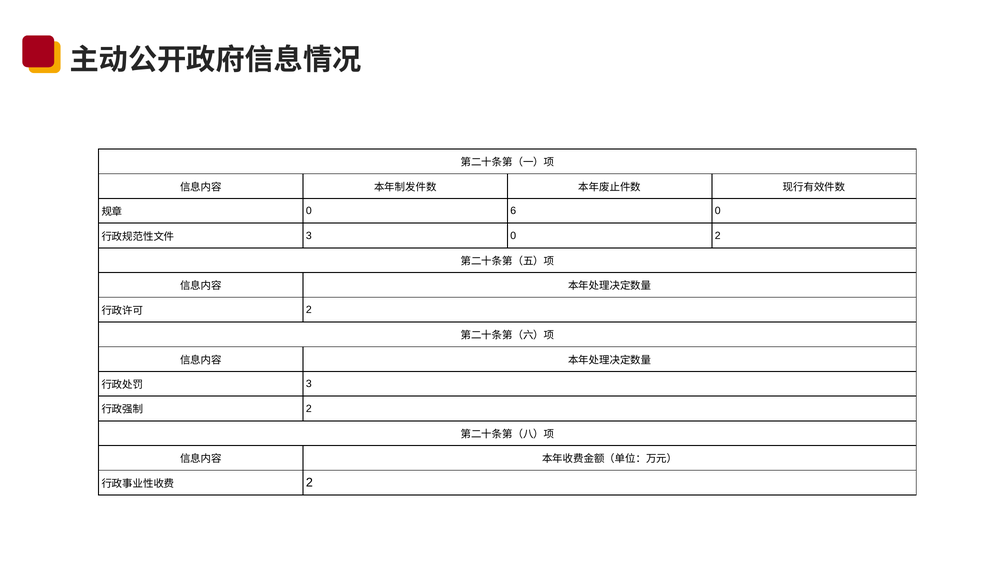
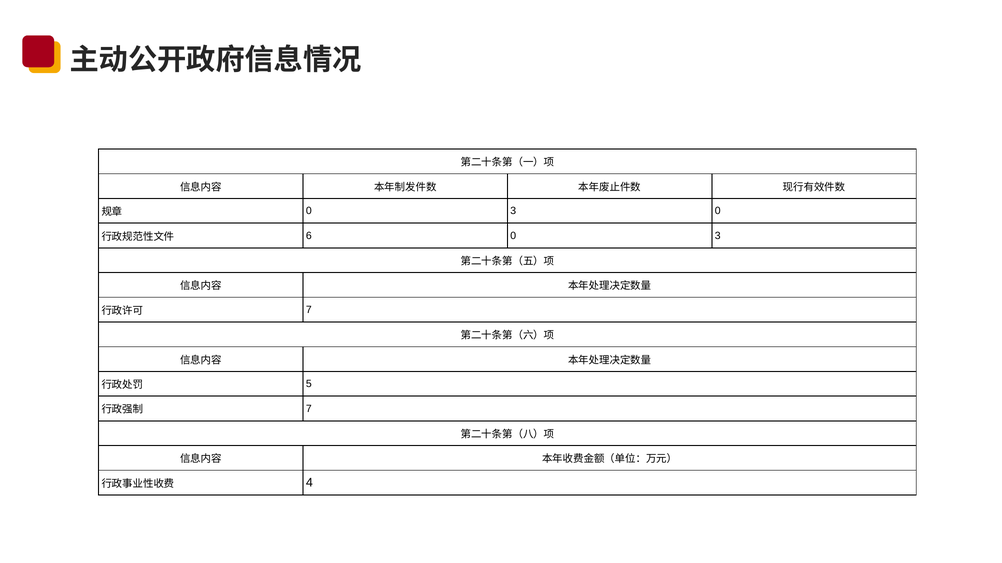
6: 6 -> 3 (513, 211)
3: 3 -> 6 (309, 236)
2: 2 -> 3 (718, 236)
2: 2 -> 7 (309, 310)
3: 3 -> 5 (309, 384)
2: 2 -> 7 (309, 409)
2: 2 -> 4 (309, 483)
